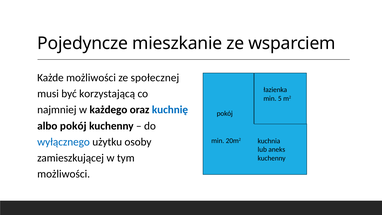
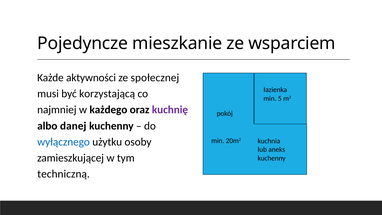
Każde możliwości: możliwości -> aktywności (91, 78)
kuchnię colour: blue -> purple (170, 110)
albo pokój: pokój -> danej (73, 126)
możliwości: możliwości -> techniczną (64, 174)
